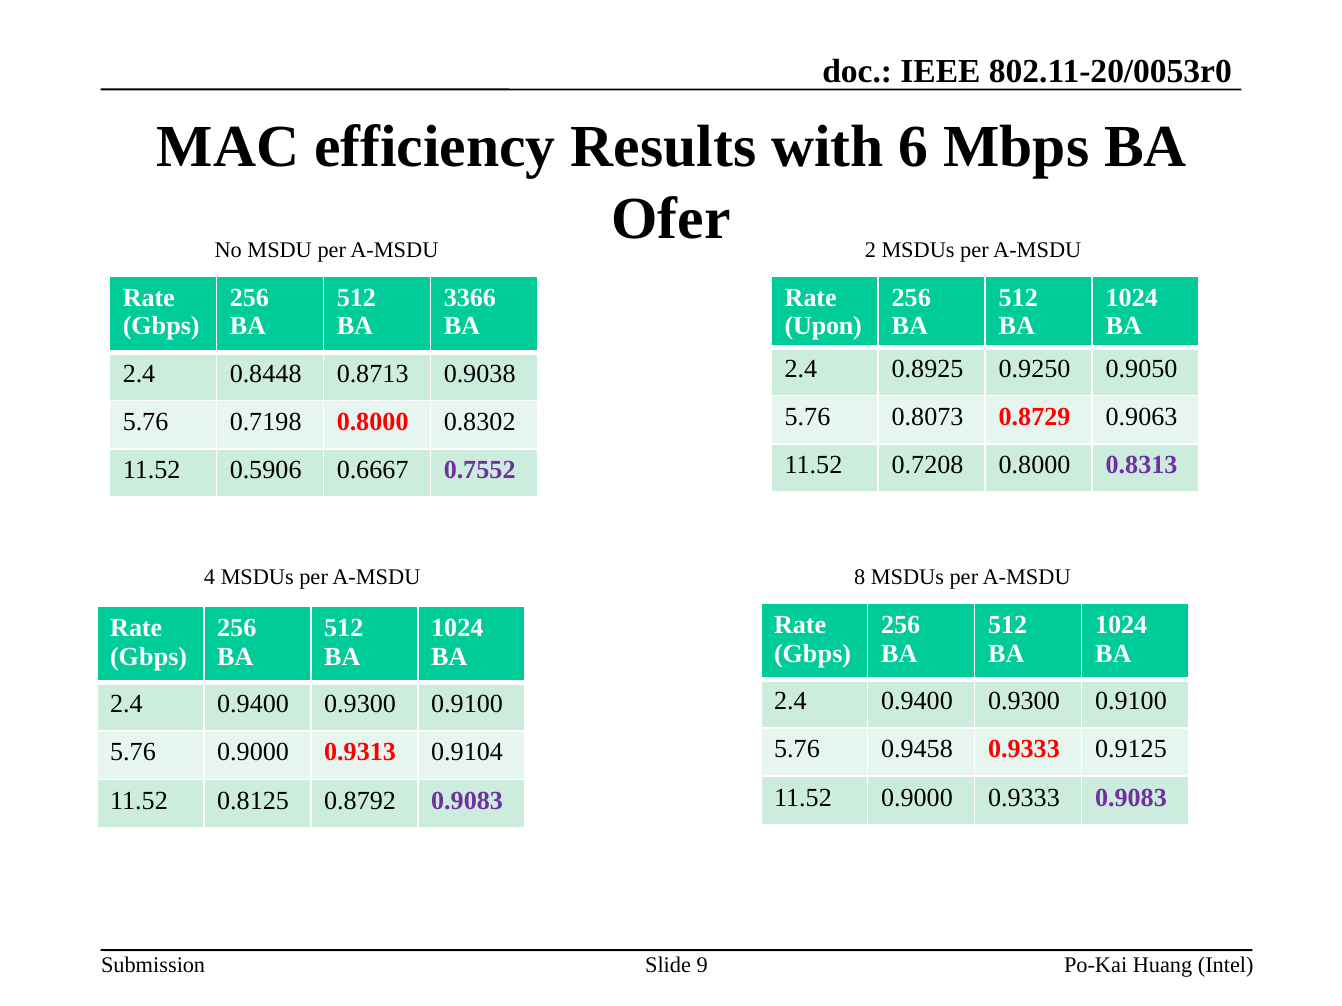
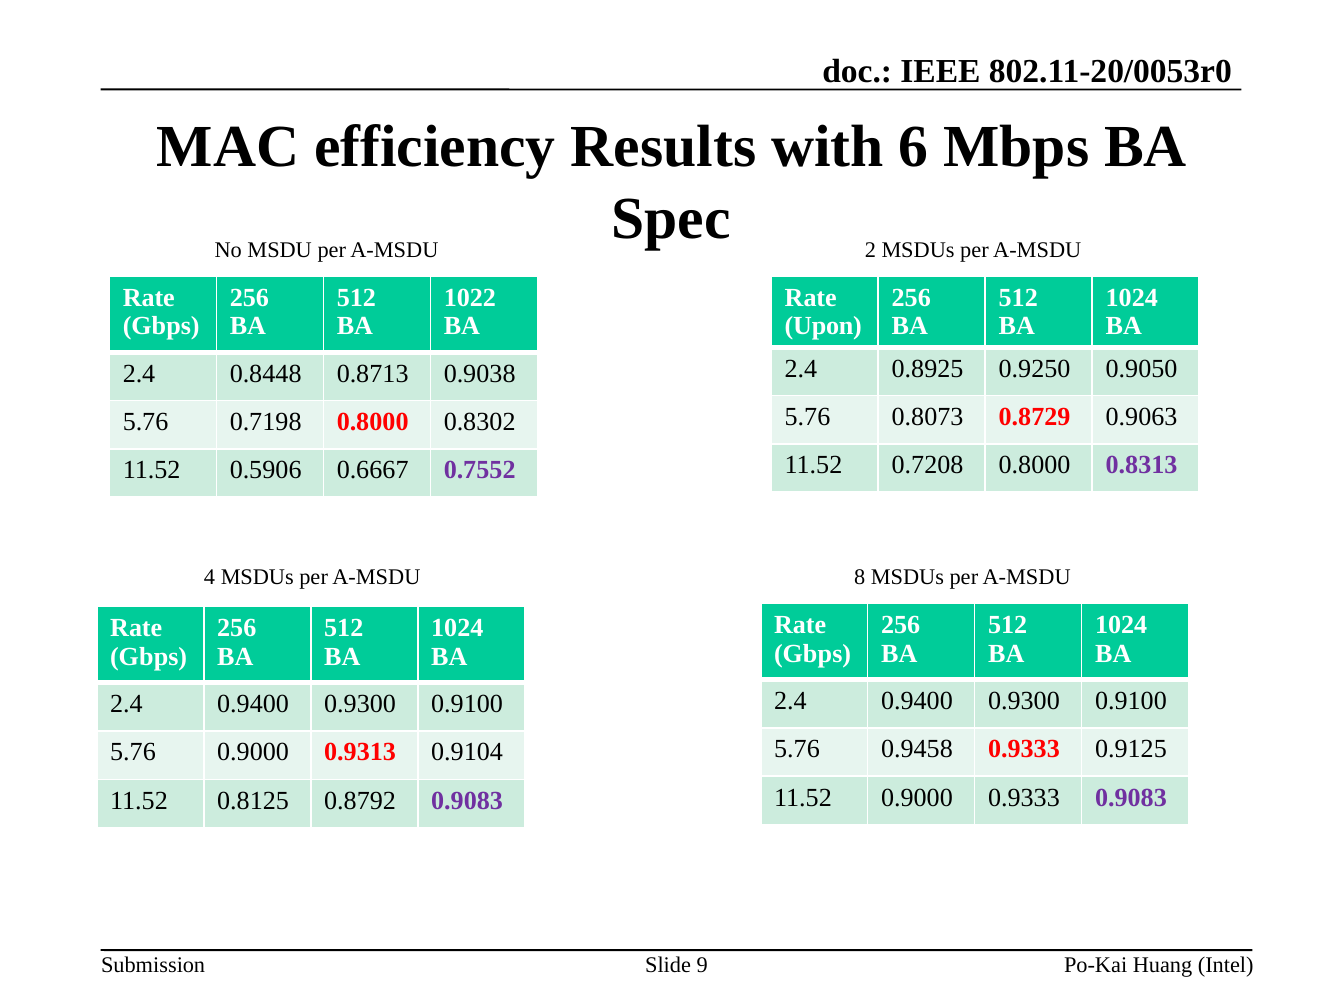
Ofer: Ofer -> Spec (671, 219)
3366: 3366 -> 1022 (470, 298)
